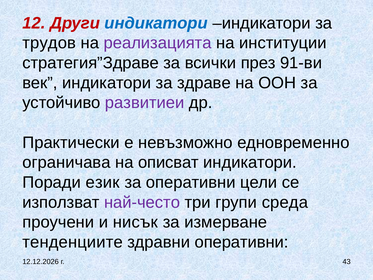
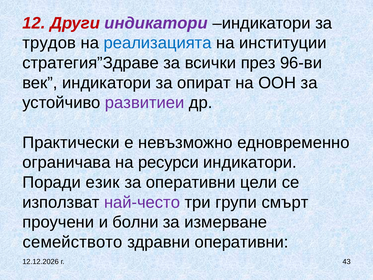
индикатори colour: blue -> purple (156, 23)
реализацията colour: purple -> blue (158, 43)
91-ви: 91-ви -> 96-ви (301, 63)
здраве: здраве -> опират (204, 83)
описват: описват -> ресурси (168, 162)
среда: среда -> смърт (285, 202)
нисък: нисък -> болни (136, 222)
тенденциите: тенденциите -> семейството (73, 242)
